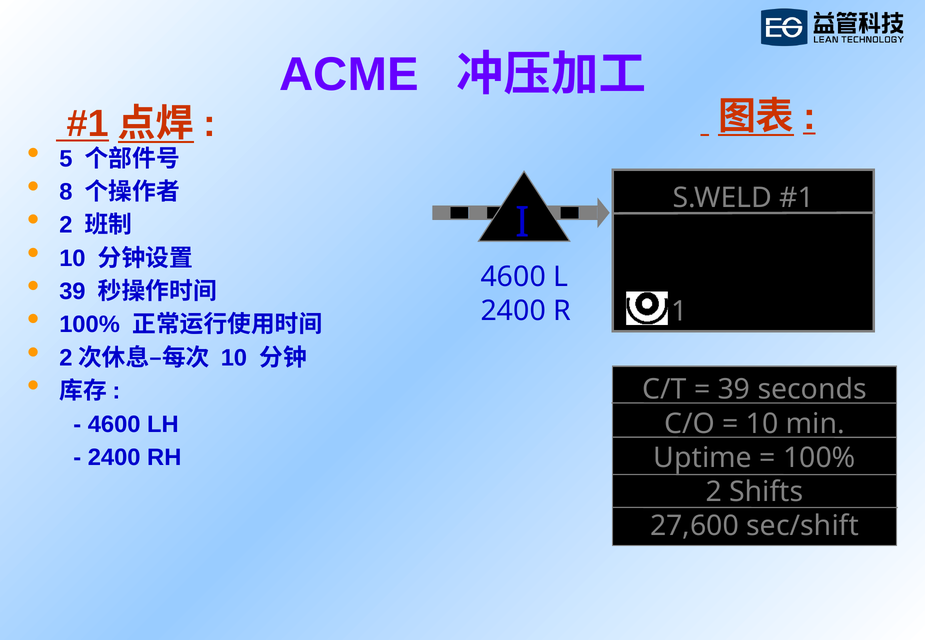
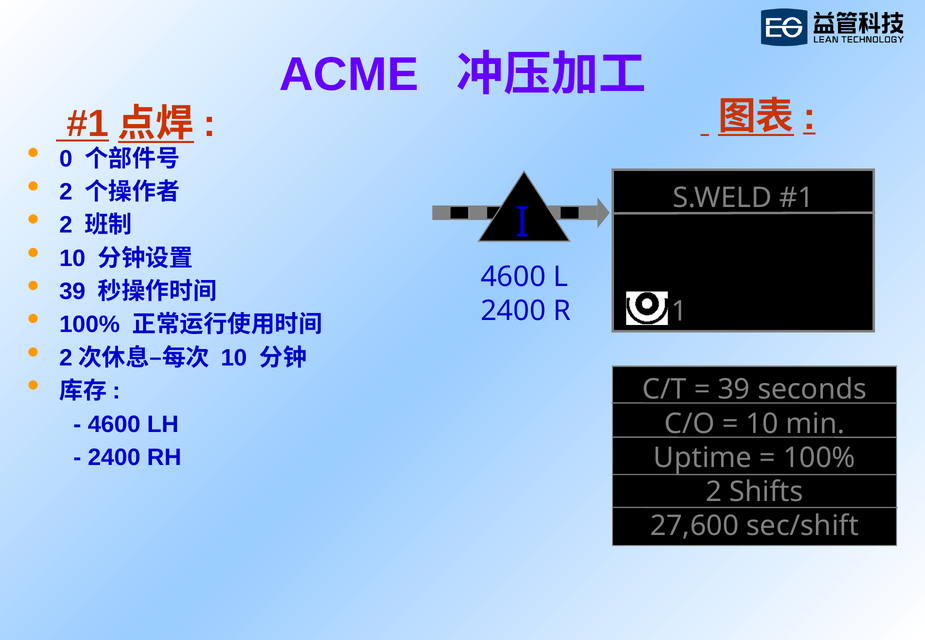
5: 5 -> 0 (66, 159)
8: 8 -> 2 (66, 192)
